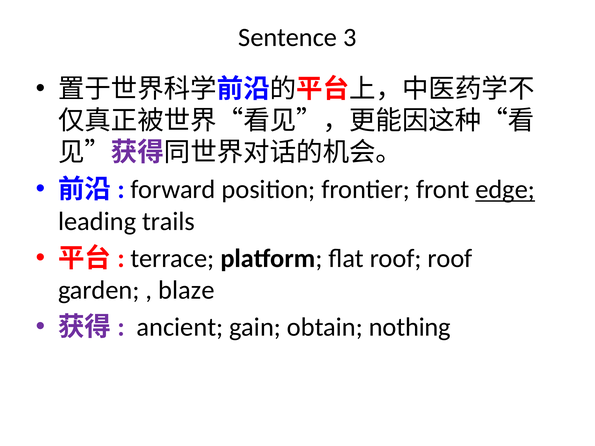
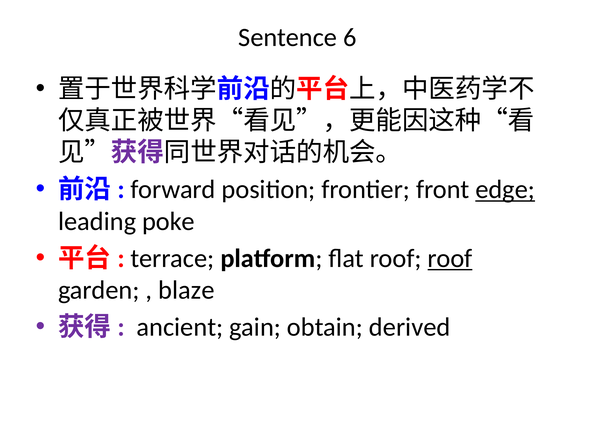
3: 3 -> 6 (350, 38)
trails: trails -> poke (168, 221)
roof underline: none -> present (450, 258)
nothing: nothing -> derived (410, 327)
